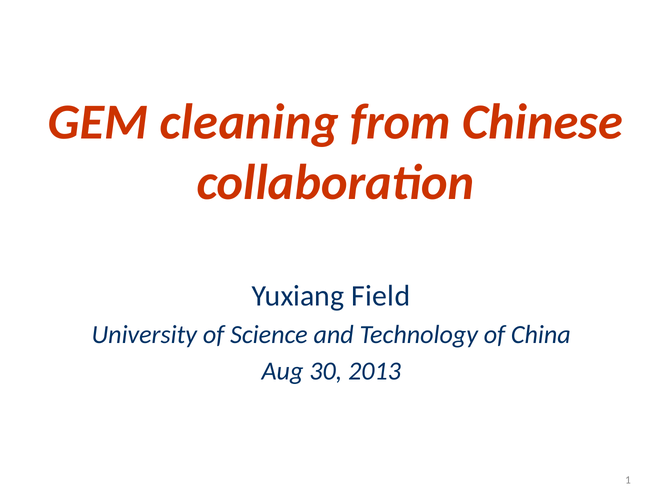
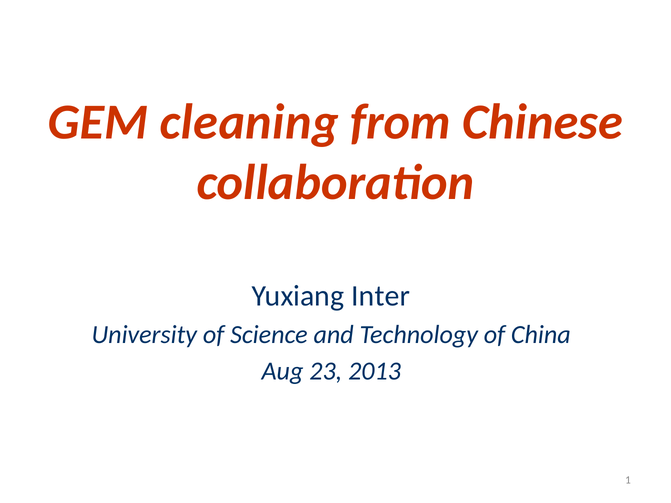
Field: Field -> Inter (381, 296)
30: 30 -> 23 (326, 371)
